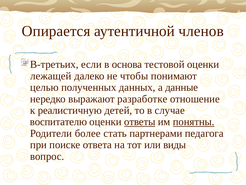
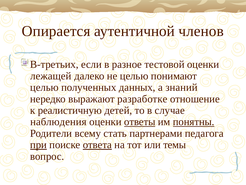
основа: основа -> разное (127, 64)
не чтобы: чтобы -> целью (134, 76)
данные: данные -> знаний (182, 87)
воспитателю: воспитателю -> наблюдения (58, 122)
более: более -> всему (88, 133)
при underline: none -> present (38, 144)
ответа underline: none -> present (97, 144)
виды: виды -> темы (175, 144)
